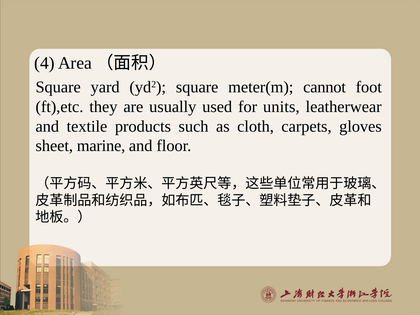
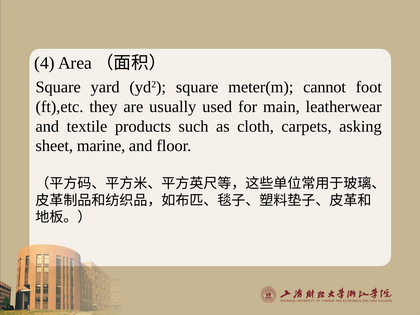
units: units -> main (281, 107)
gloves: gloves -> asking (360, 126)
